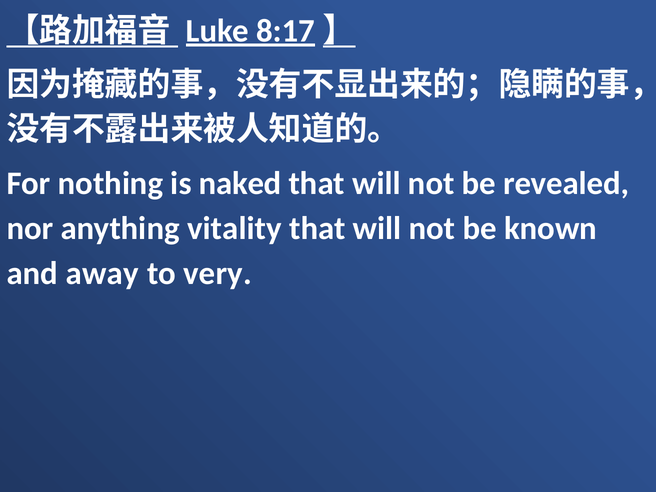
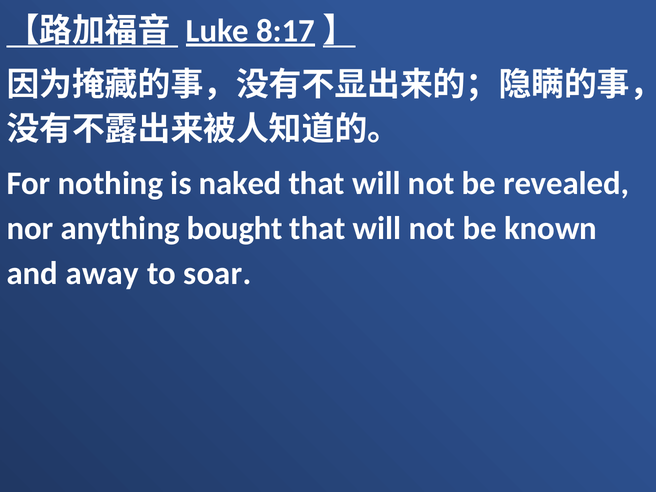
vitality: vitality -> bought (235, 228)
very: very -> soar (217, 273)
